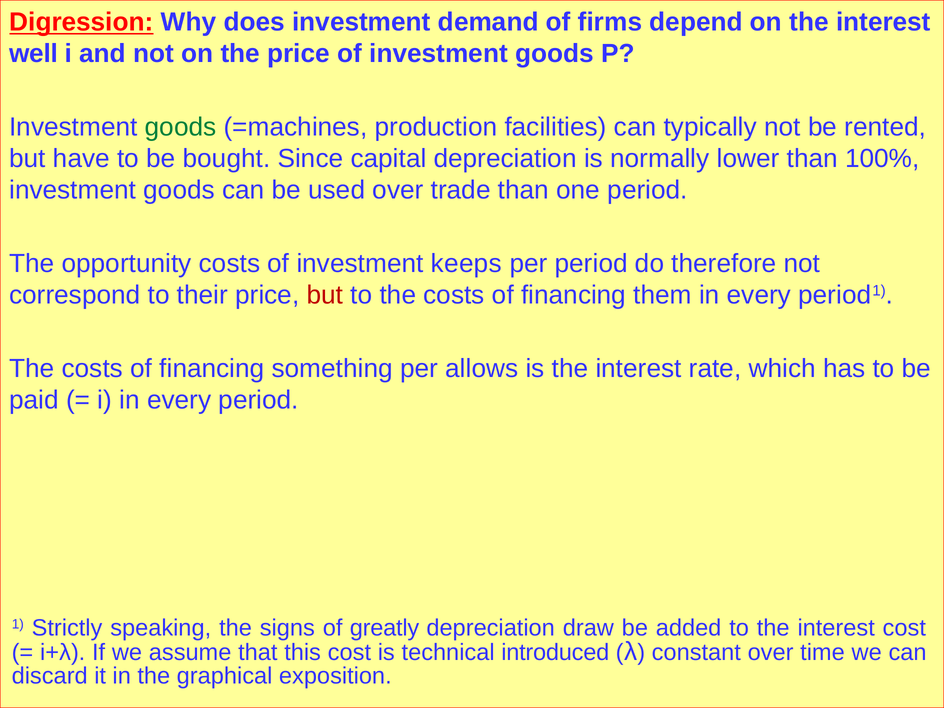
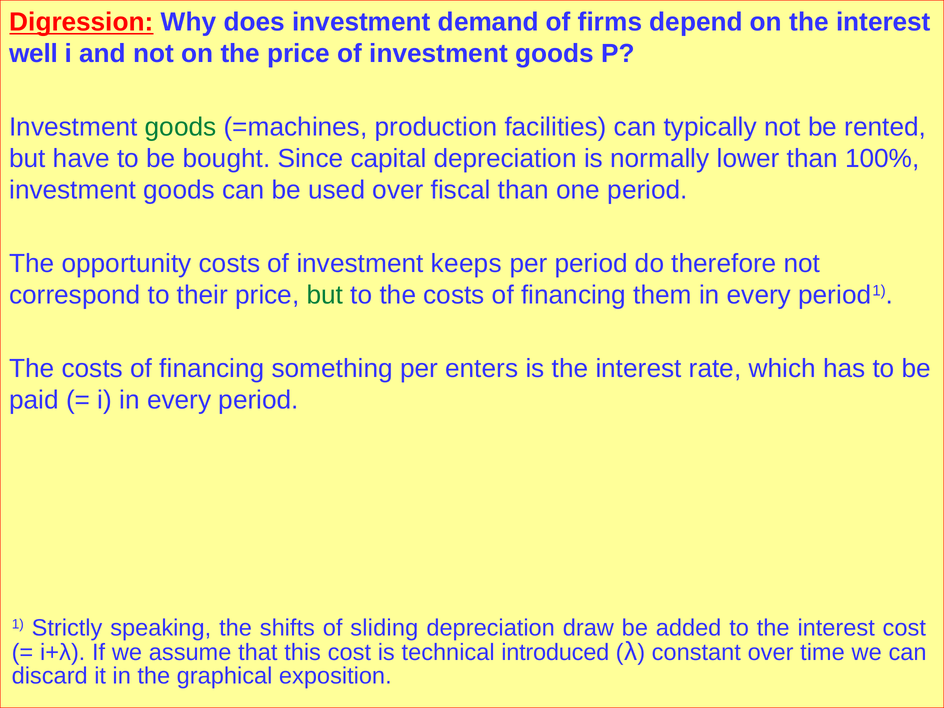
trade: trade -> fiscal (461, 190)
but colour: red -> green (325, 295)
allows: allows -> enters (482, 368)
signs: signs -> shifts (287, 628)
greatly: greatly -> sliding (384, 628)
